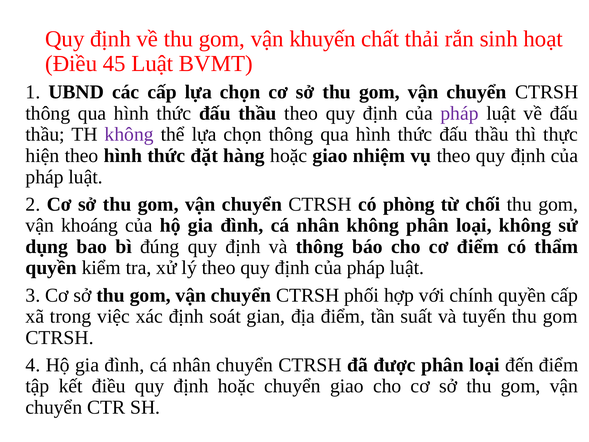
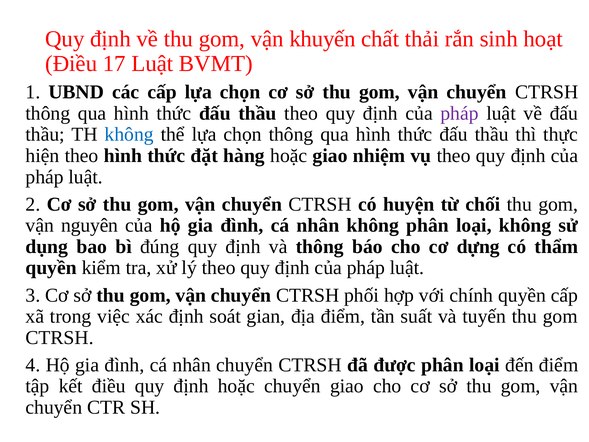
45: 45 -> 17 (114, 64)
không colour: purple -> blue (129, 134)
phòng: phòng -> huyện (409, 204)
khoáng: khoáng -> nguyên (90, 225)
cơ điểm: điểm -> dựng (478, 246)
